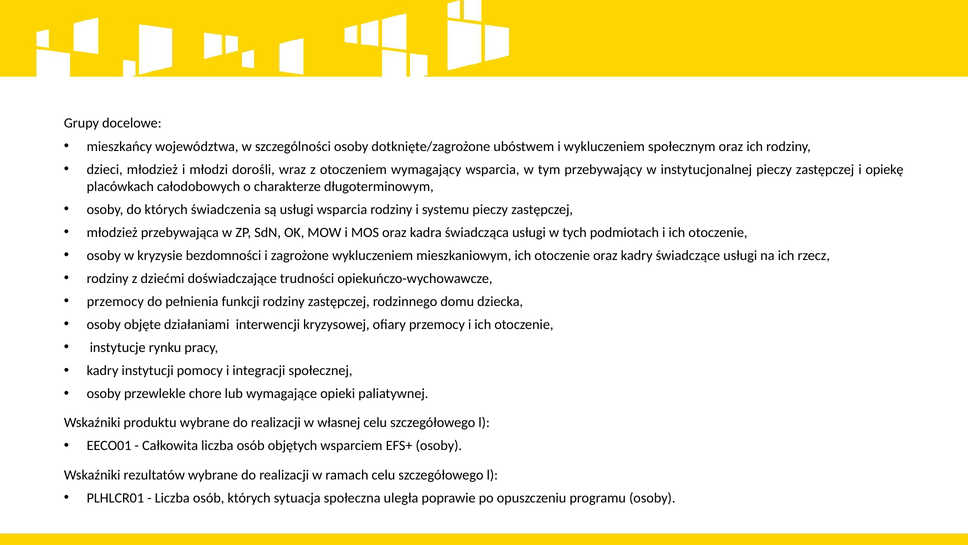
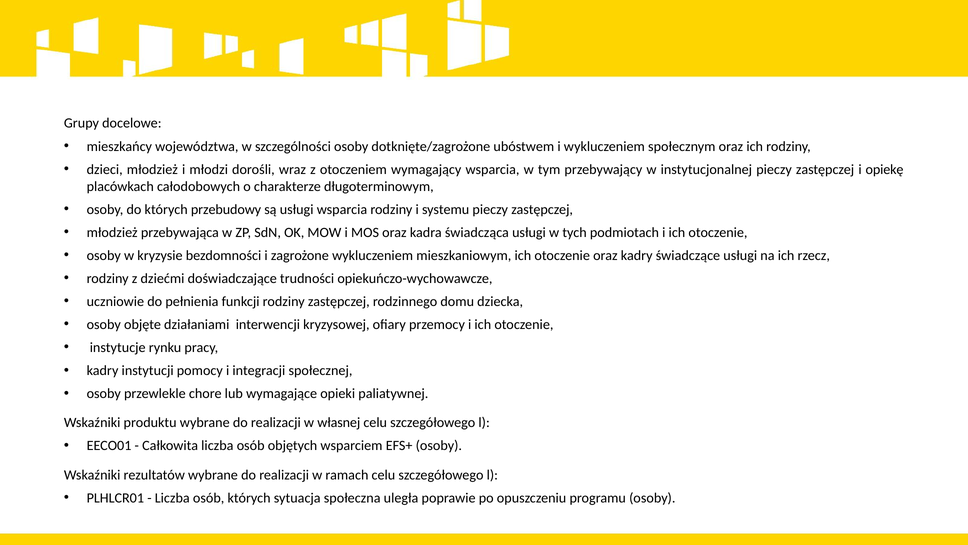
świadczenia: świadczenia -> przebudowy (226, 209)
przemocy: przemocy -> uczniowie (115, 301)
